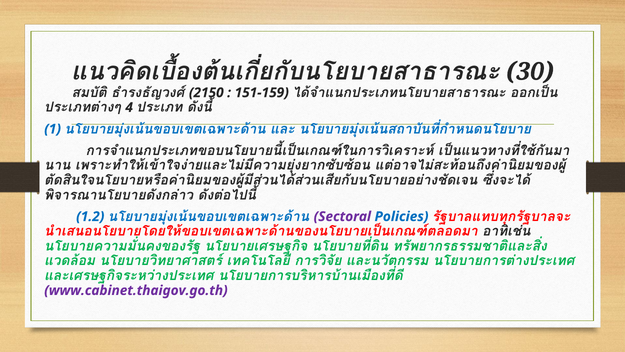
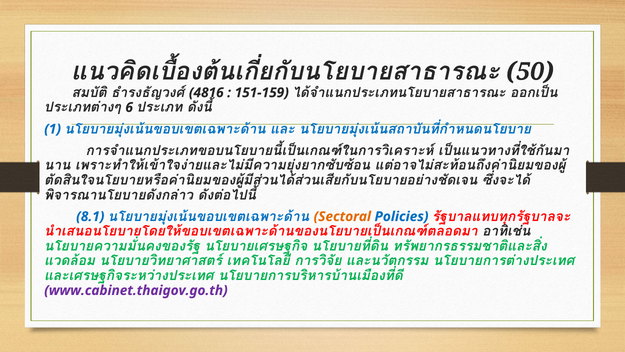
30: 30 -> 50 (530, 72)
2150: 2150 -> 4816 (206, 93)
4: 4 -> 6 (129, 107)
1.2: 1.2 -> 8.1 (90, 216)
Sectoral colour: purple -> orange (342, 216)
